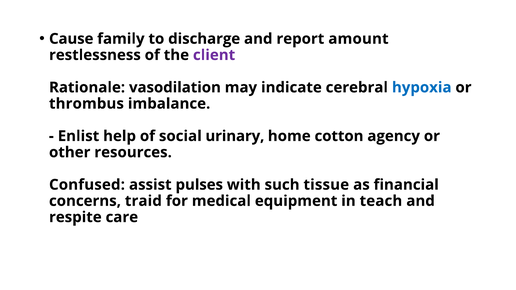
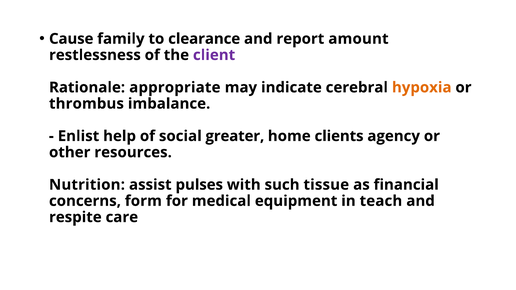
discharge: discharge -> clearance (204, 39)
vasodilation: vasodilation -> appropriate (175, 88)
hypoxia colour: blue -> orange (422, 88)
urinary: urinary -> greater (235, 136)
cotton: cotton -> clients (339, 136)
Confused: Confused -> Nutrition (87, 185)
traid: traid -> form (143, 201)
